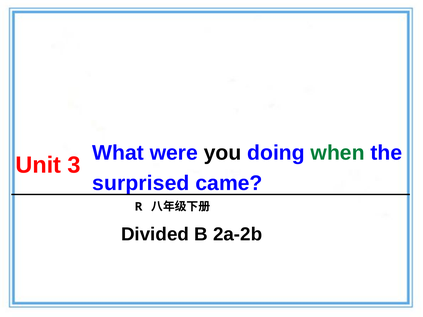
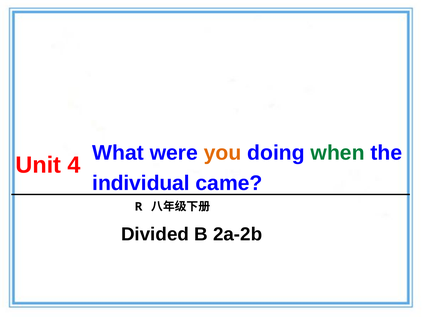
you colour: black -> orange (223, 153)
3: 3 -> 4 (74, 165)
surprised: surprised -> individual (141, 183)
